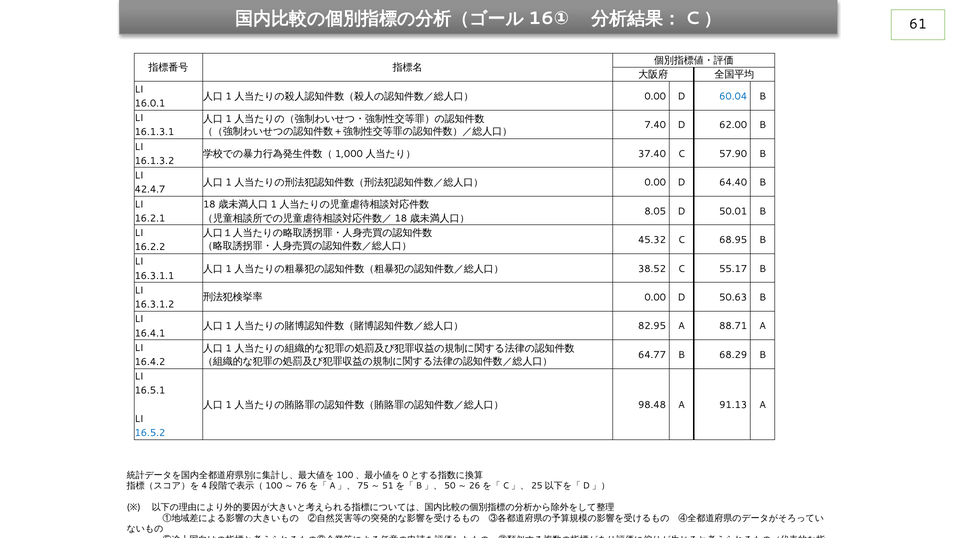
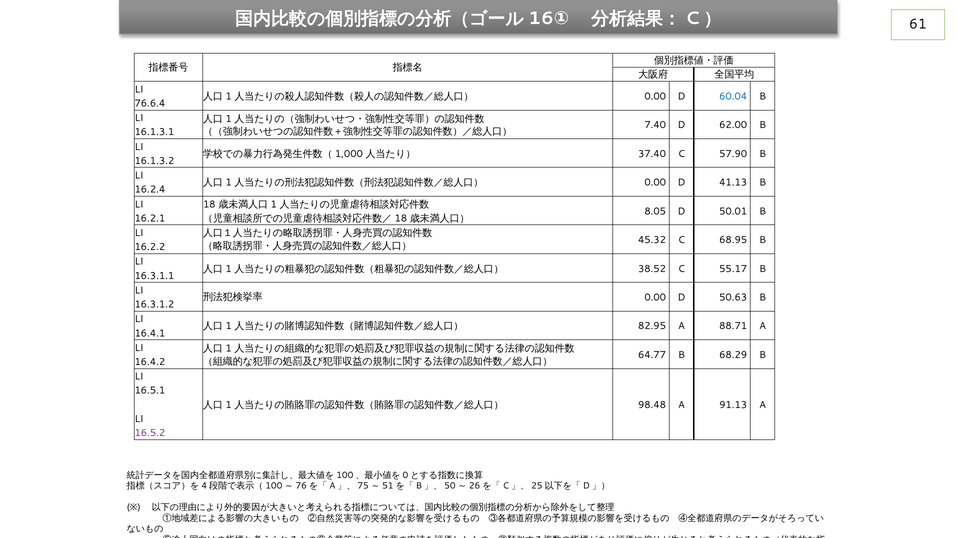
16.0.1: 16.0.1 -> 76.6.4 (150, 104)
64.40: 64.40 -> 41.13 (733, 183)
42.4.7: 42.4.7 -> 16.2.4 (150, 190)
16.5.2 colour: blue -> purple (150, 433)
